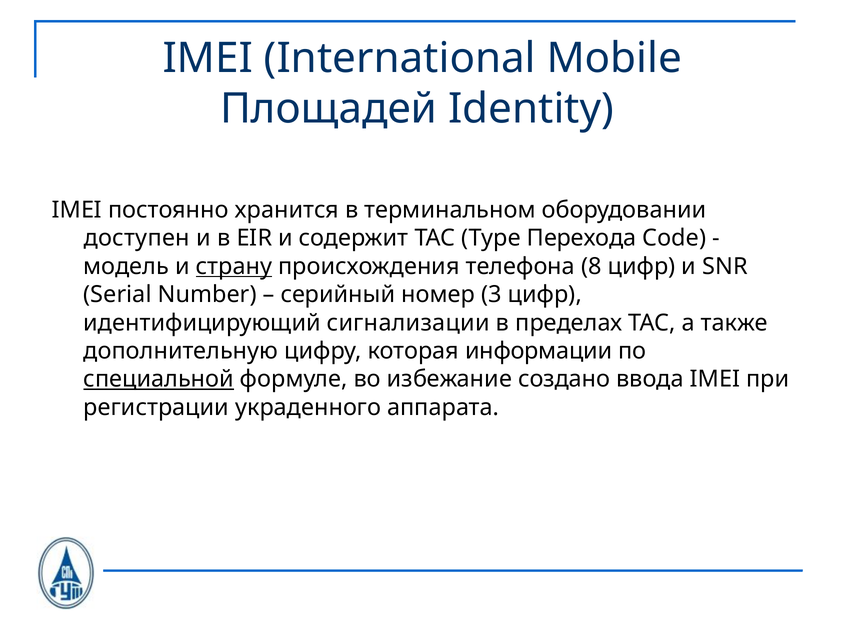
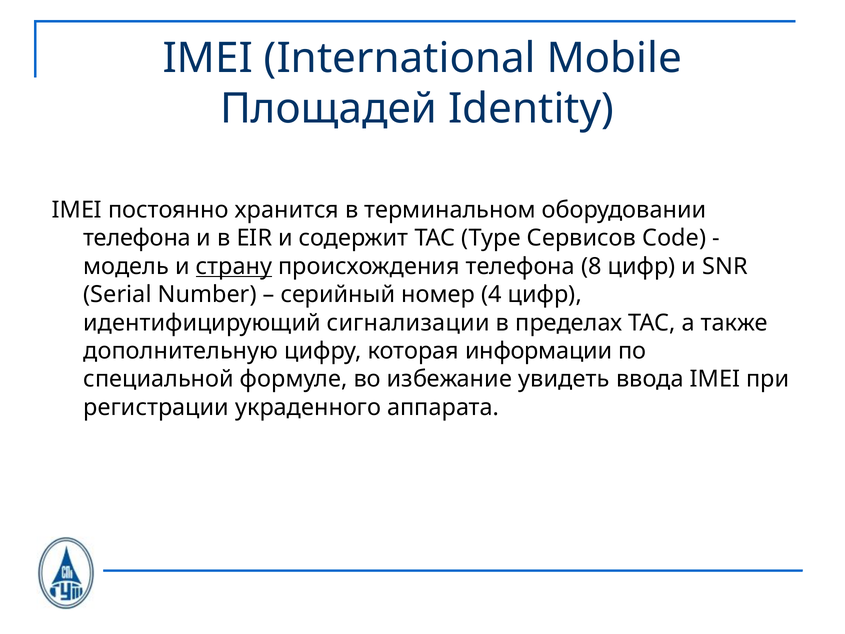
доступен: доступен -> телефона (137, 238)
Перехода: Перехода -> Сервисов (582, 238)
3: 3 -> 4 (491, 294)
специальной underline: present -> none (159, 379)
создано: создано -> увидеть (564, 379)
